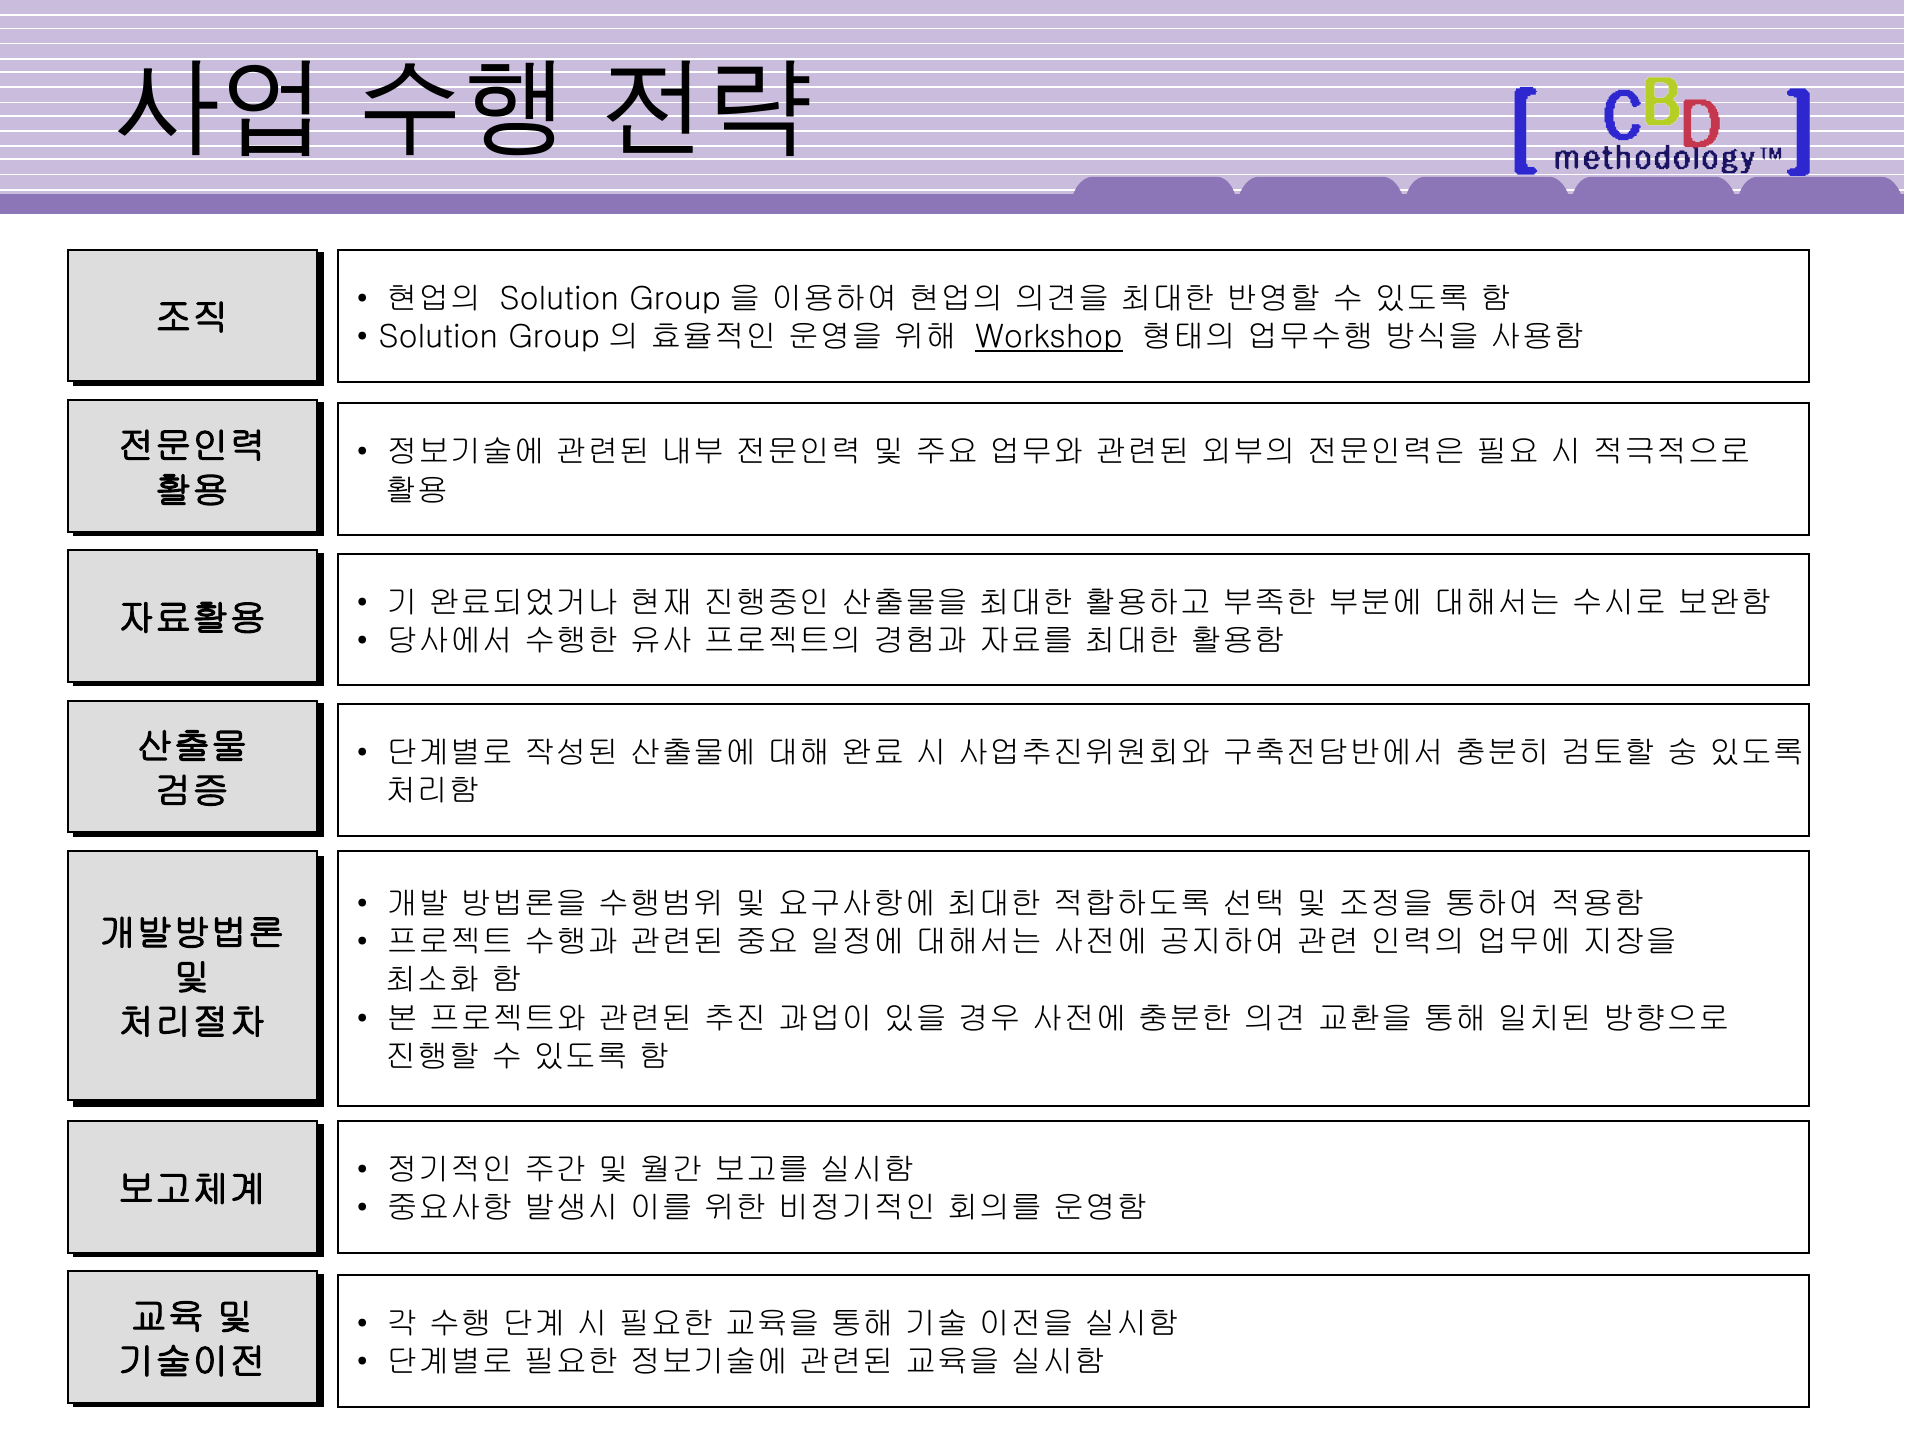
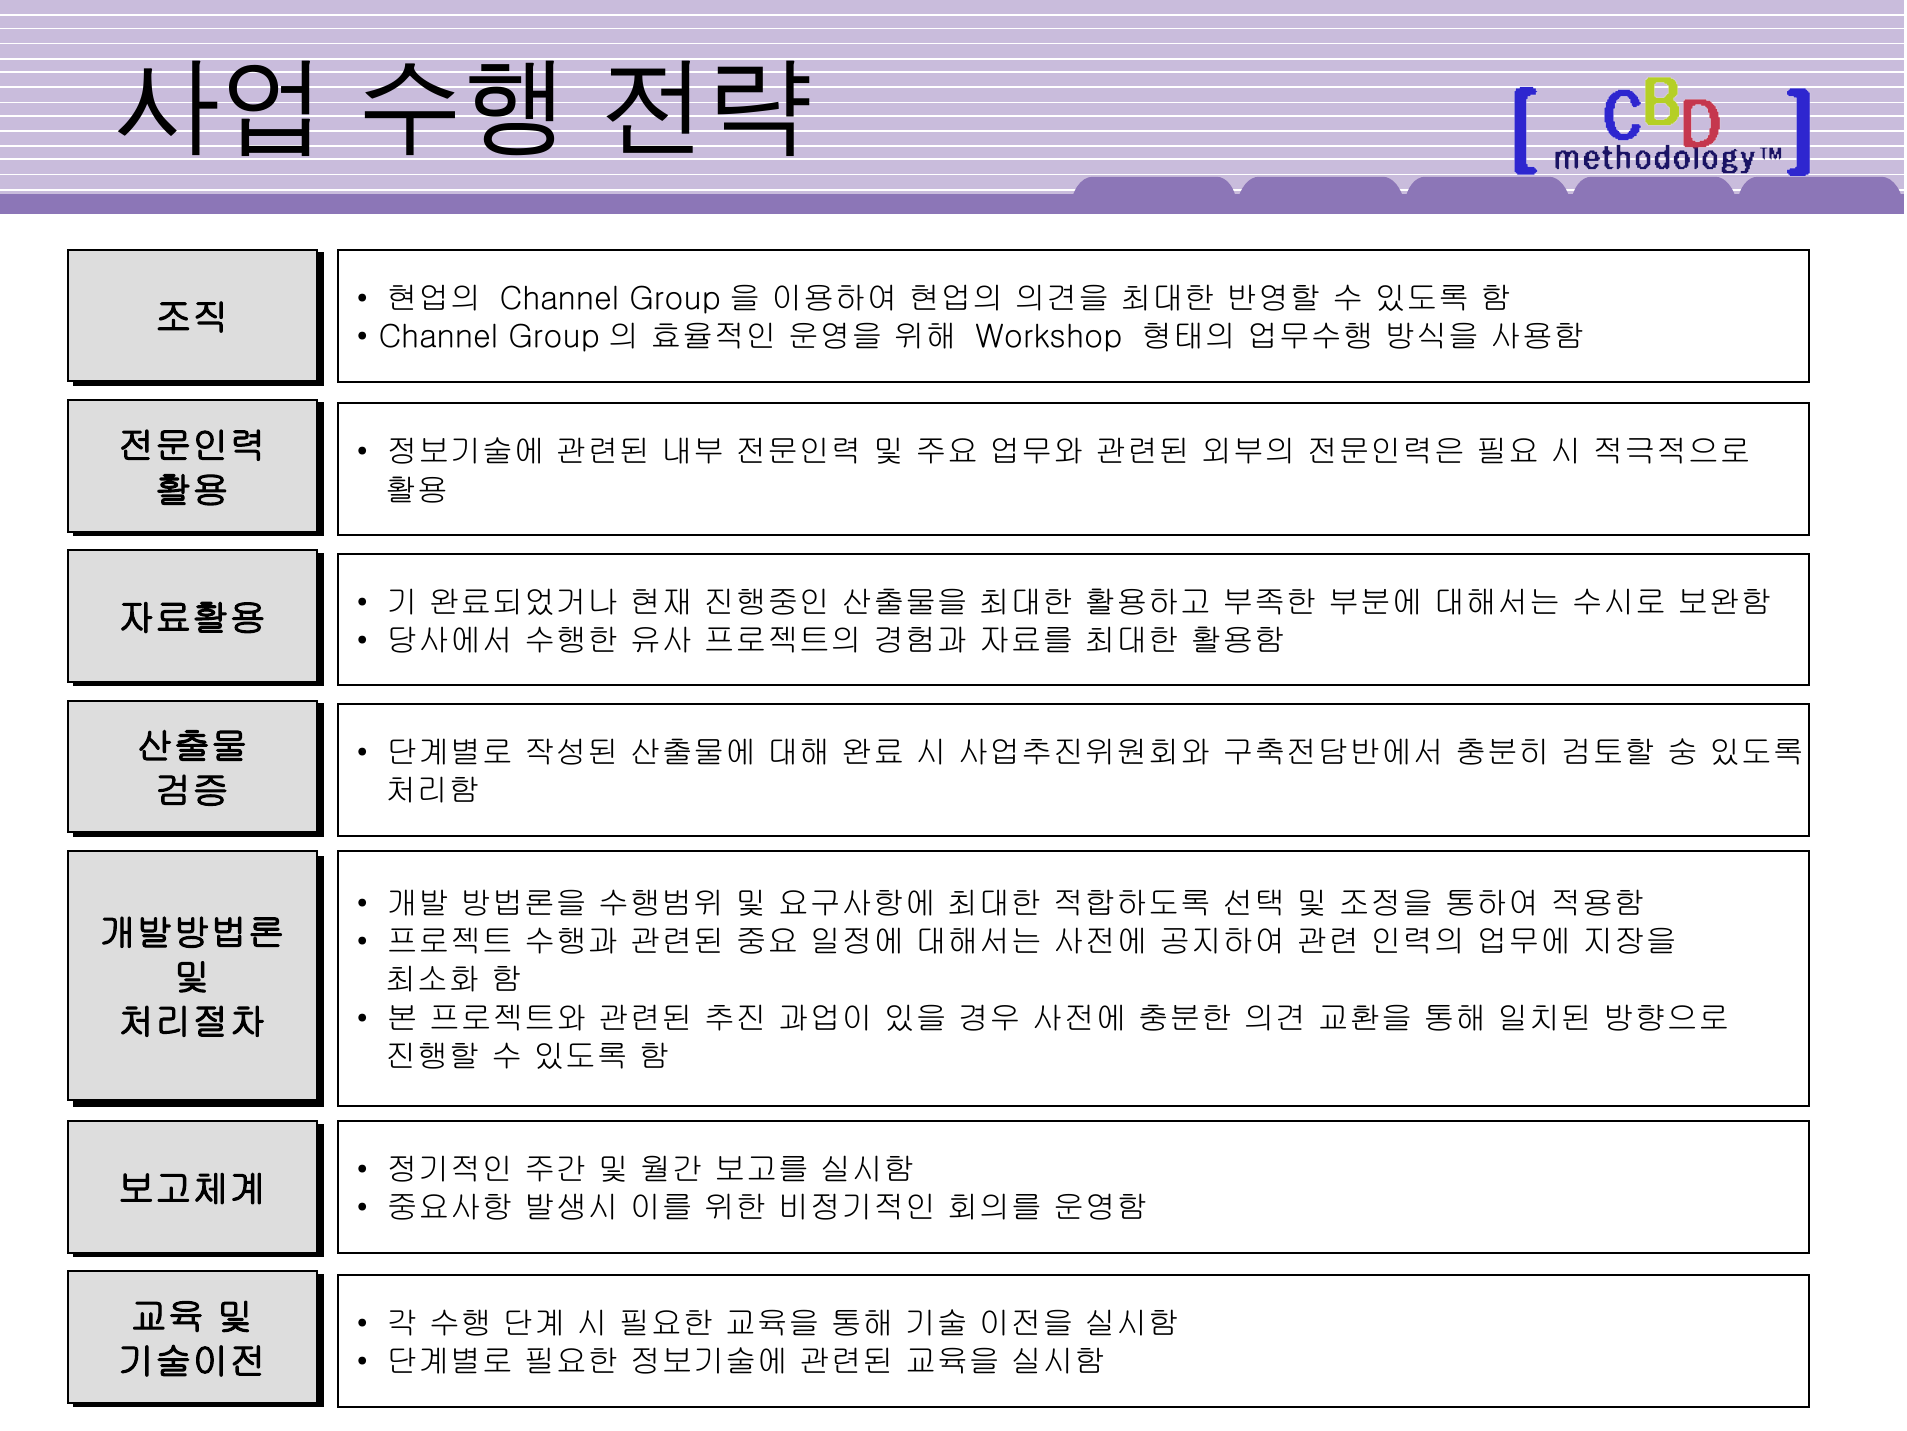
Solution: Solution -> Channel (559, 299)
Solution: Solution -> Channel (438, 337)
Workshop underline: present -> none (1049, 337)
